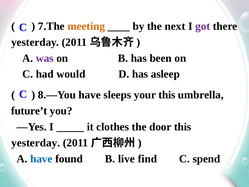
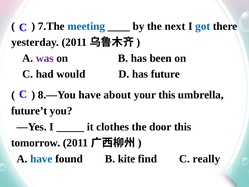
meeting colour: orange -> blue (86, 26)
got colour: purple -> blue (203, 26)
asleep: asleep -> future (165, 74)
sleeps: sleeps -> about (117, 95)
yesterday: yesterday -> tomorrow (36, 143)
live: live -> kite (127, 159)
spend: spend -> really (206, 159)
